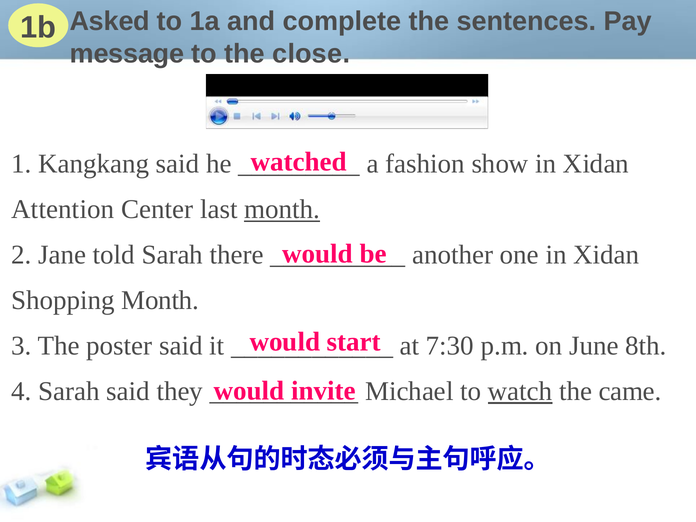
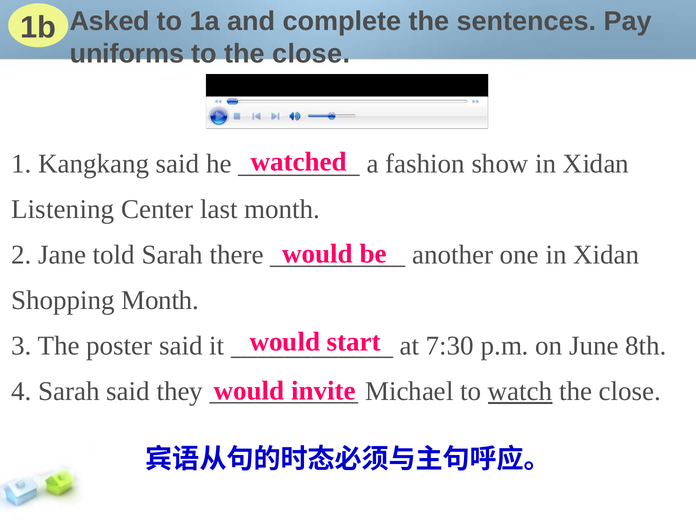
message: message -> uniforms (127, 54)
Attention: Attention -> Listening (63, 209)
month underline: present -> none (282, 209)
came: came -> close (630, 391)
